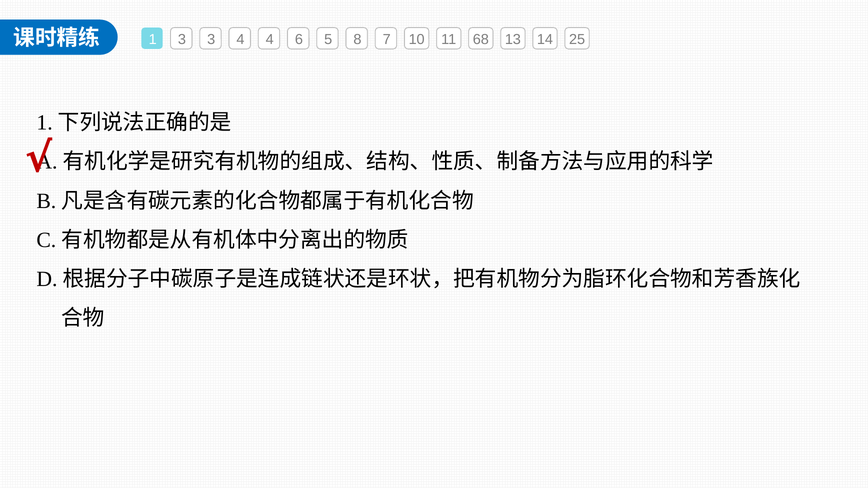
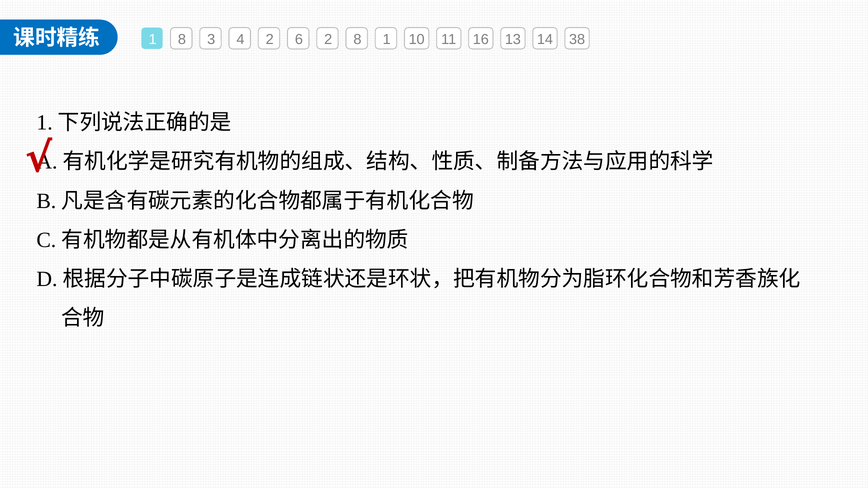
1 3: 3 -> 8 (182, 39)
4 4: 4 -> 2 (270, 39)
6 5: 5 -> 2 (328, 39)
8 7: 7 -> 1 (387, 39)
68: 68 -> 16 (481, 39)
25: 25 -> 38 (577, 39)
